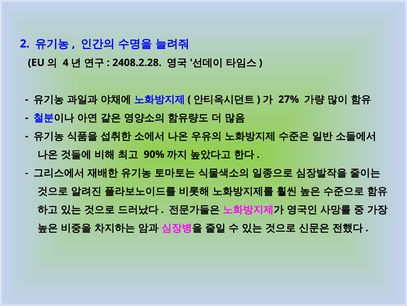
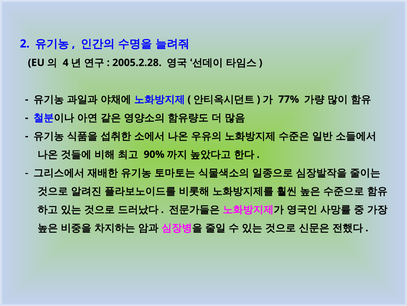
2408.2.28: 2408.2.28 -> 2005.2.28 (137, 63)
27%: 27% -> 77% (289, 99)
